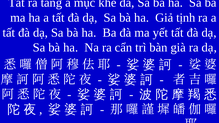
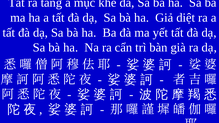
tịnh: tịnh -> diệt (186, 18)
